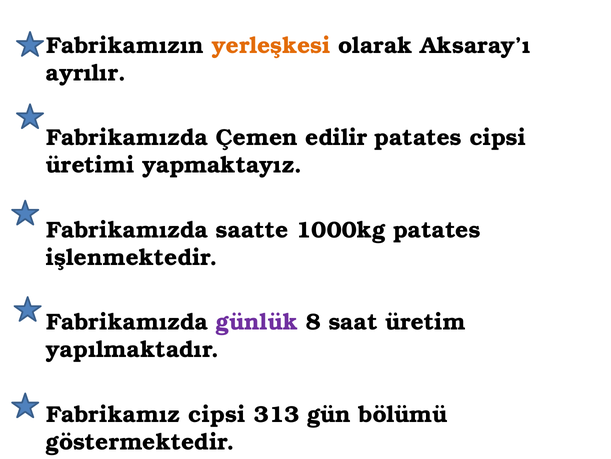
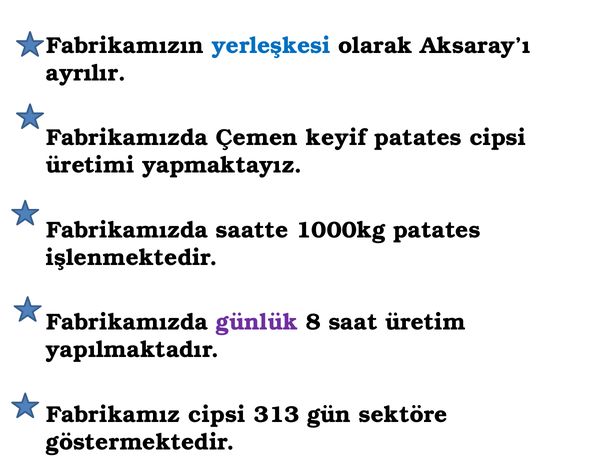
yerleşkesi colour: orange -> blue (271, 45)
edilir: edilir -> keyif (336, 138)
bölümü: bölümü -> sektöre (403, 414)
